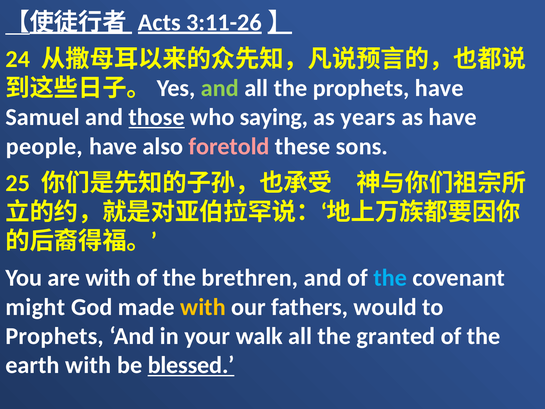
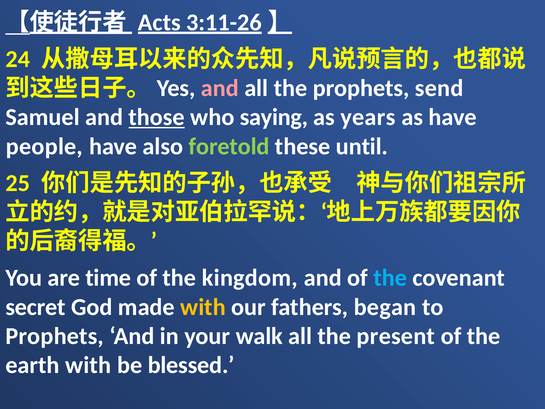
and colour: light green -> pink (220, 88)
prophets have: have -> send (439, 88)
foretold colour: pink -> light green (229, 146)
sons: sons -> until (362, 146)
are with: with -> time (108, 278)
brethren: brethren -> kingdom (250, 278)
might: might -> secret (36, 307)
would: would -> began (385, 307)
granted: granted -> present (396, 336)
blessed underline: present -> none (191, 365)
